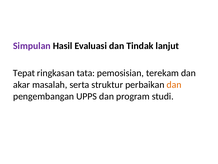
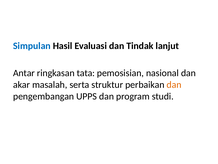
Simpulan colour: purple -> blue (32, 46)
Tepat: Tepat -> Antar (24, 73)
terekam: terekam -> nasional (162, 73)
